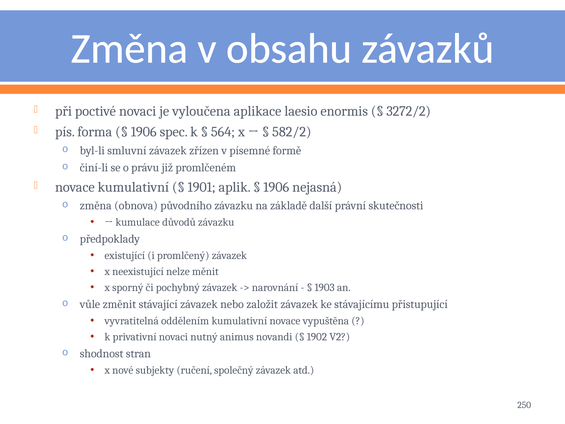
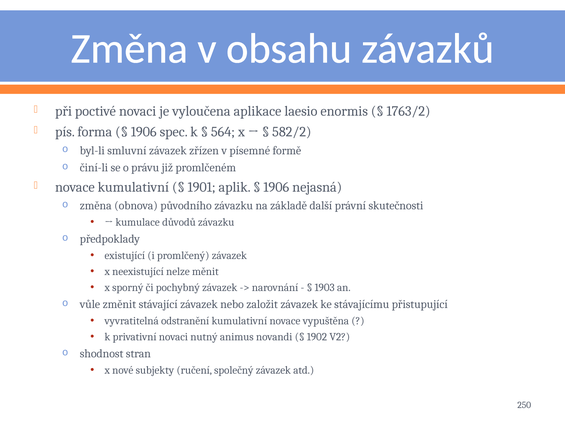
3272/2: 3272/2 -> 1763/2 (408, 111)
oddělením: oddělením -> odstranění (185, 321)
